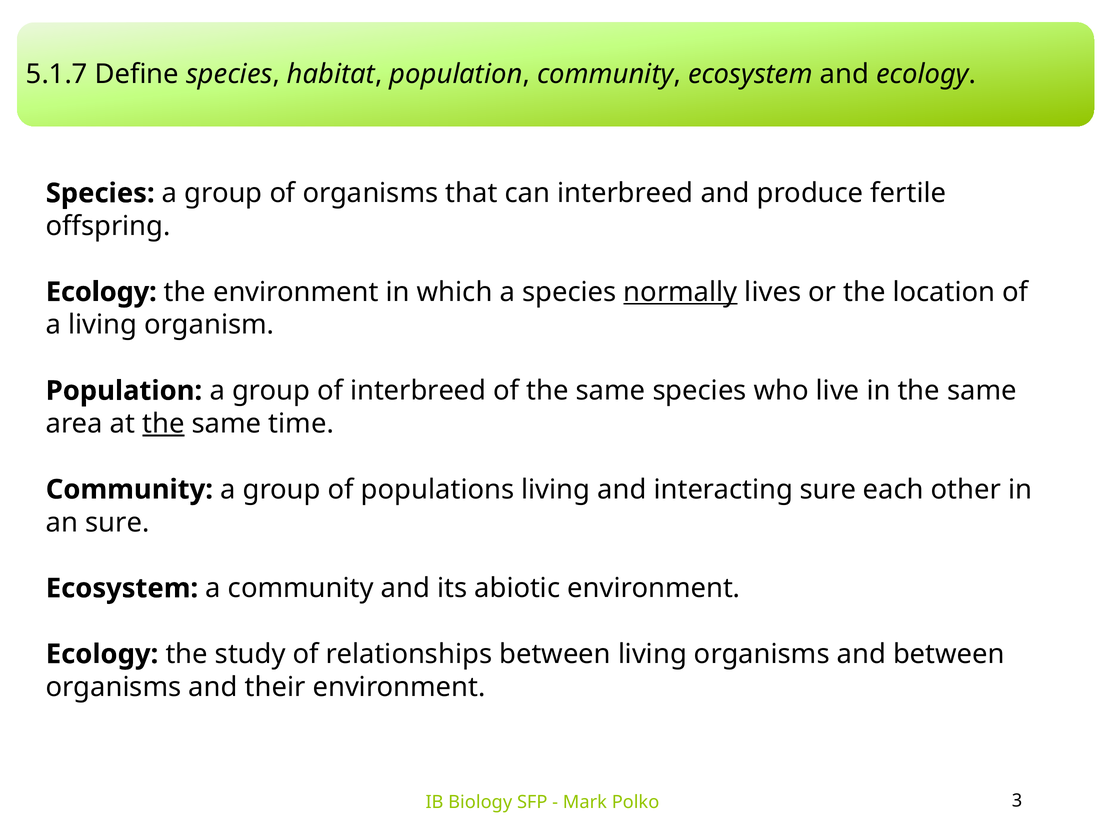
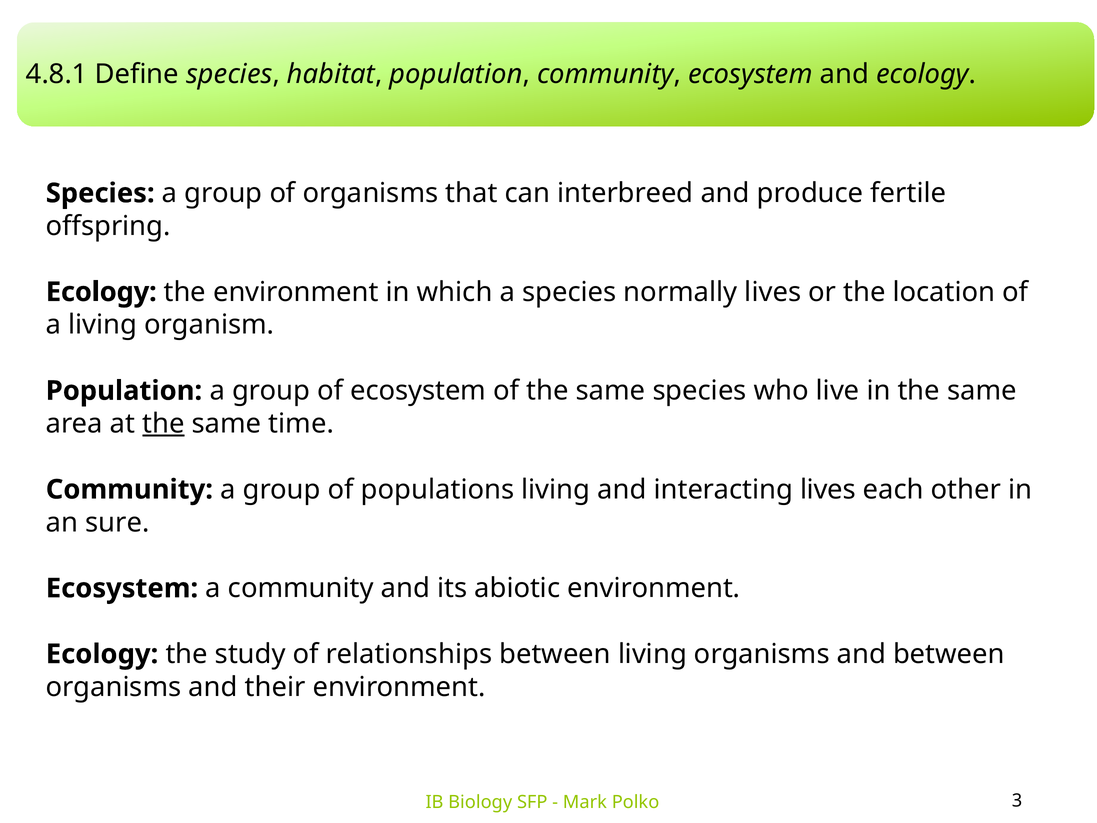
5.1.7: 5.1.7 -> 4.8.1 (57, 74)
normally underline: present -> none (680, 292)
of interbreed: interbreed -> ecosystem (418, 391)
interacting sure: sure -> lives (828, 489)
